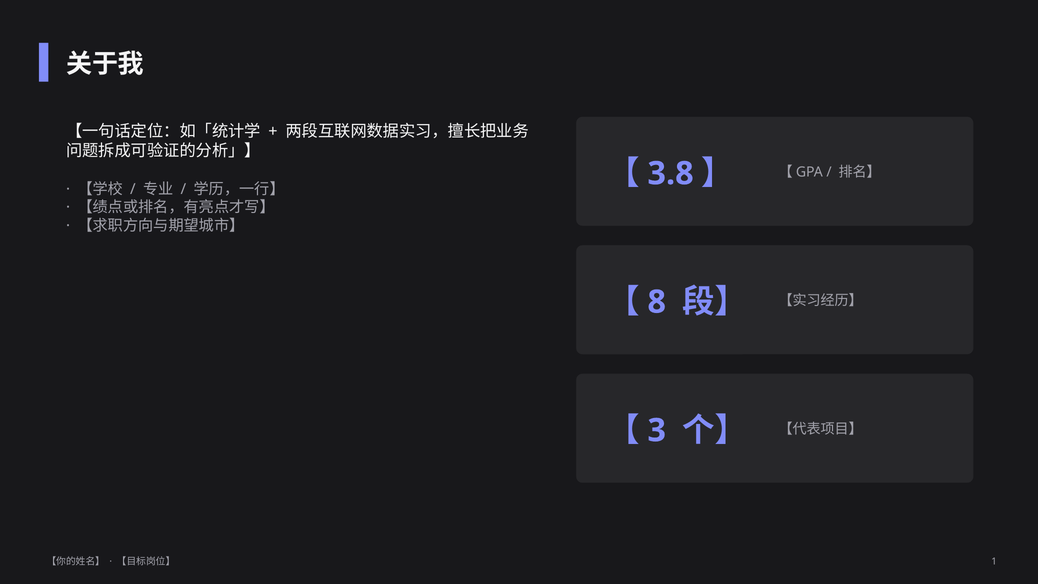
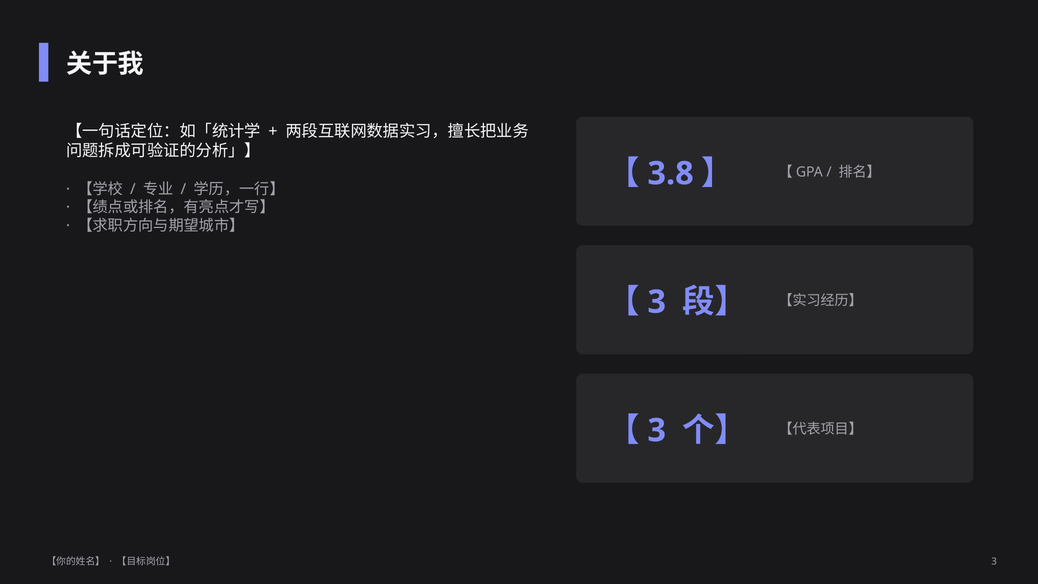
8: 8 -> 3 (657, 302)
1: 1 -> 3 (994, 561)
